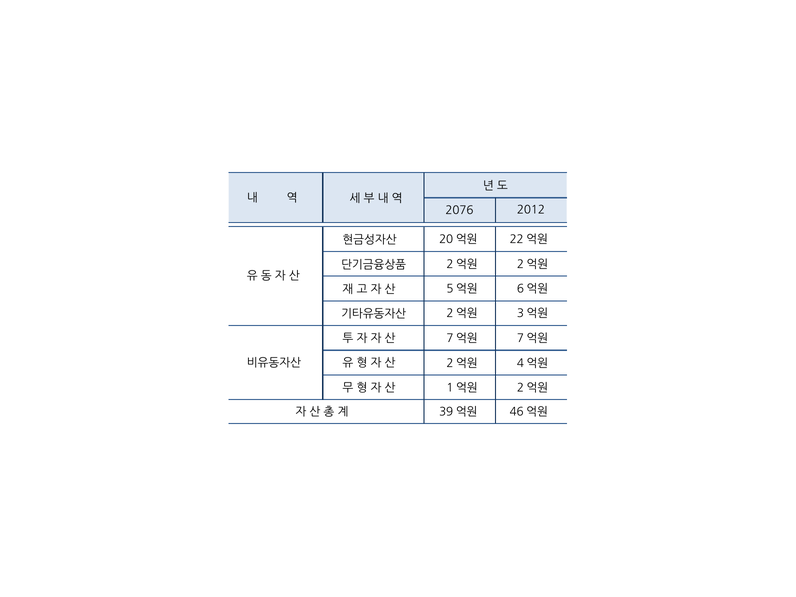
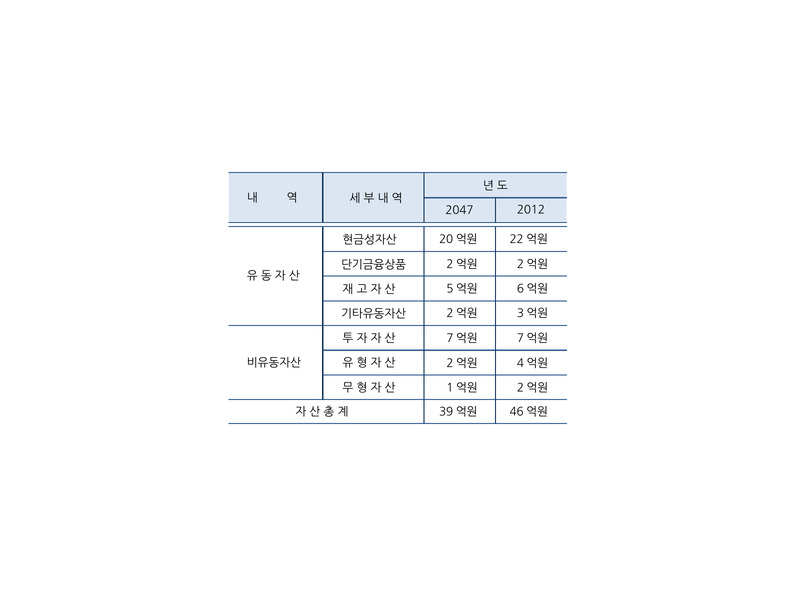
2076: 2076 -> 2047 (459, 210)
